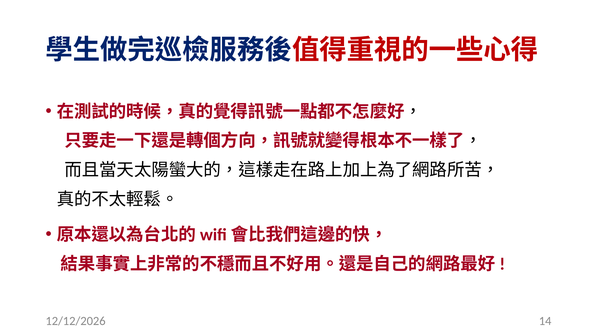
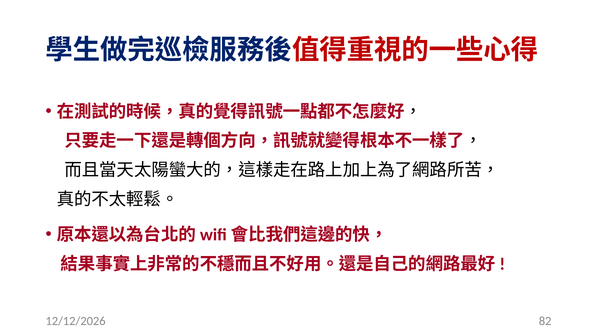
14: 14 -> 82 (545, 321)
